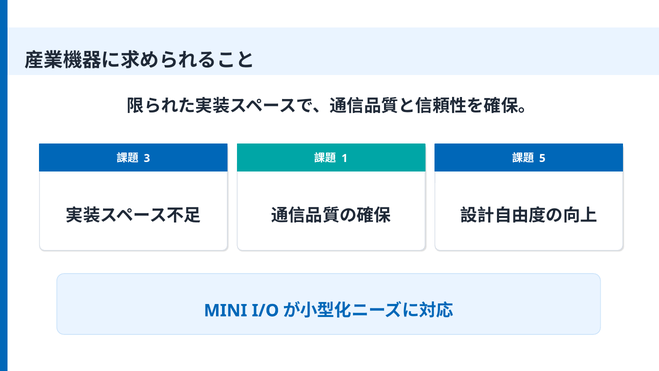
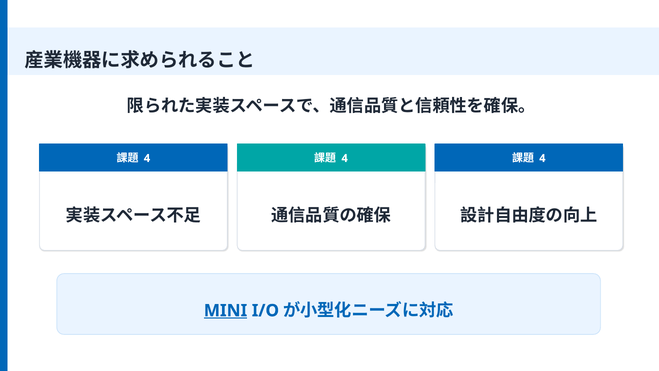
3: 3 -> 4 (147, 158)
1: 1 -> 4 (345, 158)
5: 5 -> 4 (542, 158)
MINI underline: none -> present (226, 310)
